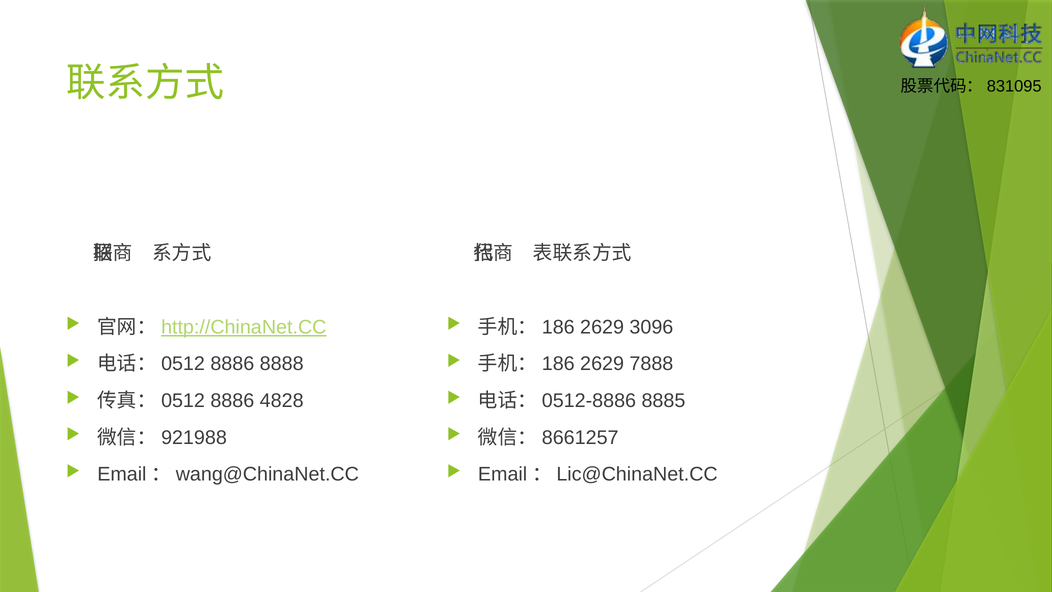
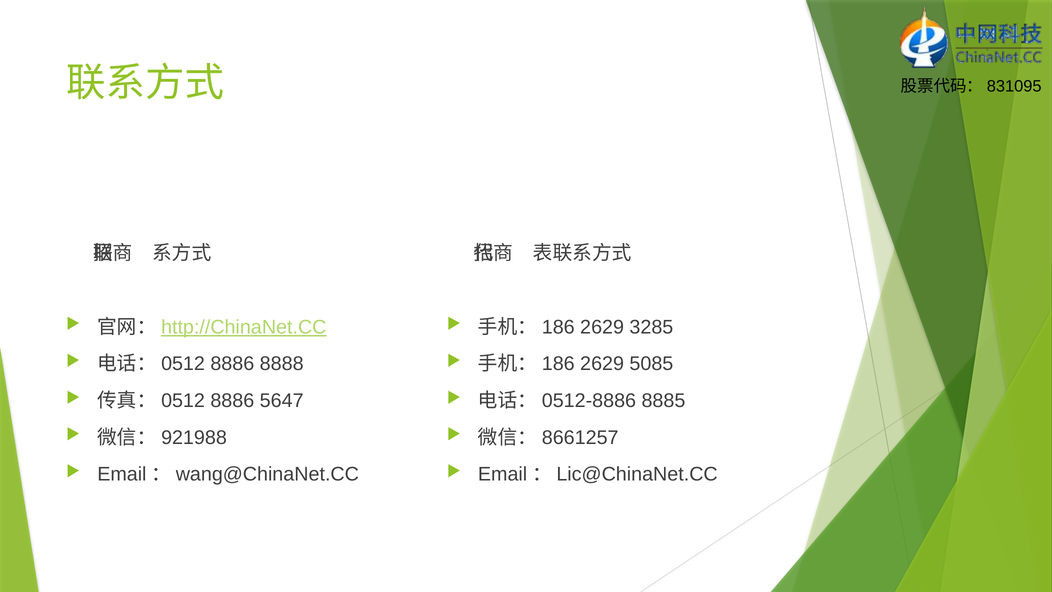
3096: 3096 -> 3285 (651, 327)
7888: 7888 -> 5085 (651, 364)
4828: 4828 -> 5647 (282, 401)
